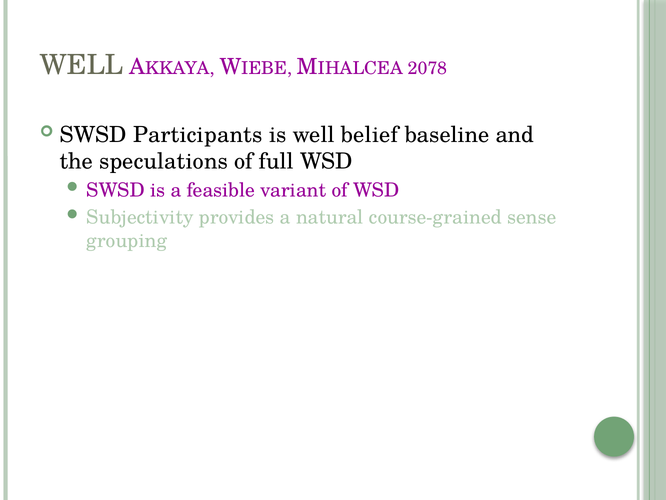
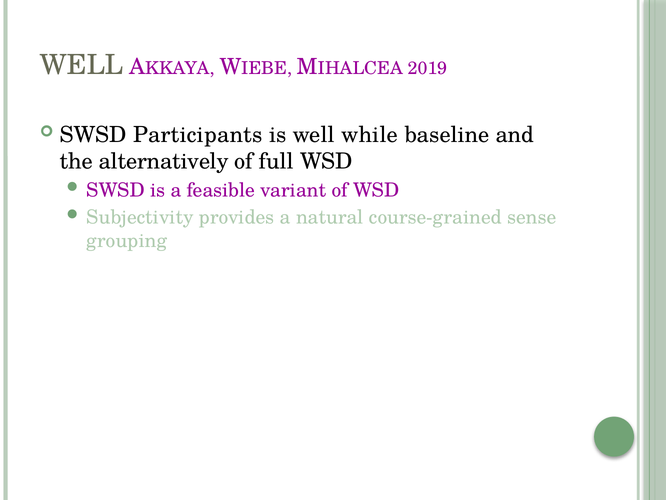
2078: 2078 -> 2019 (428, 69)
belief: belief -> while (369, 135)
speculations: speculations -> alternatively (164, 161)
